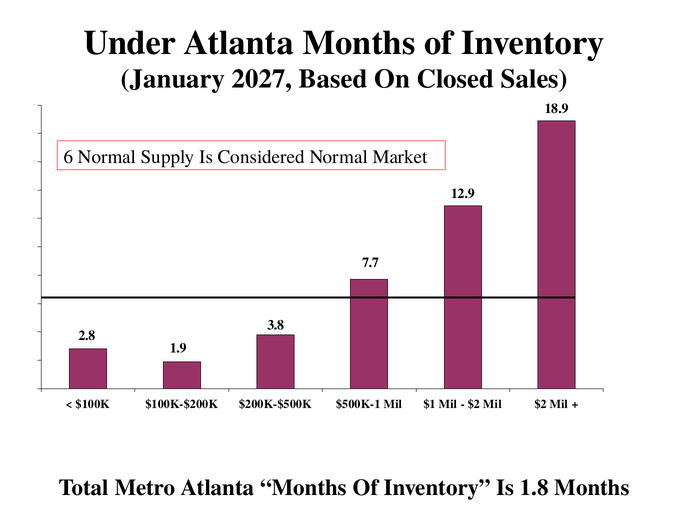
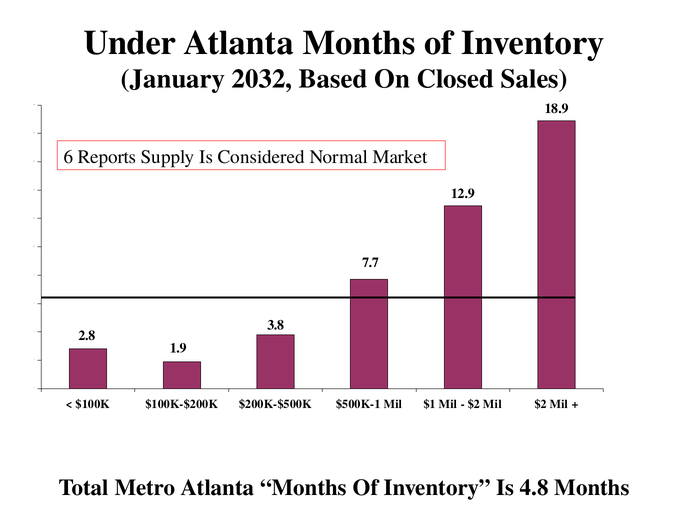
2027: 2027 -> 2032 (262, 79)
6 Normal: Normal -> Reports (107, 157)
1.8: 1.8 -> 4.8 (534, 488)
